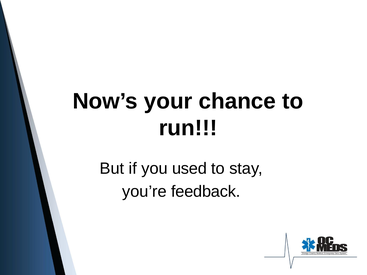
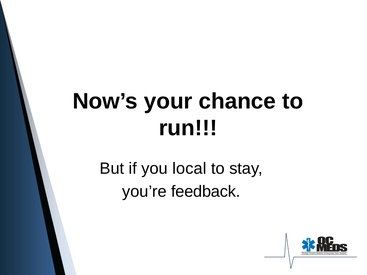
used: used -> local (189, 169)
